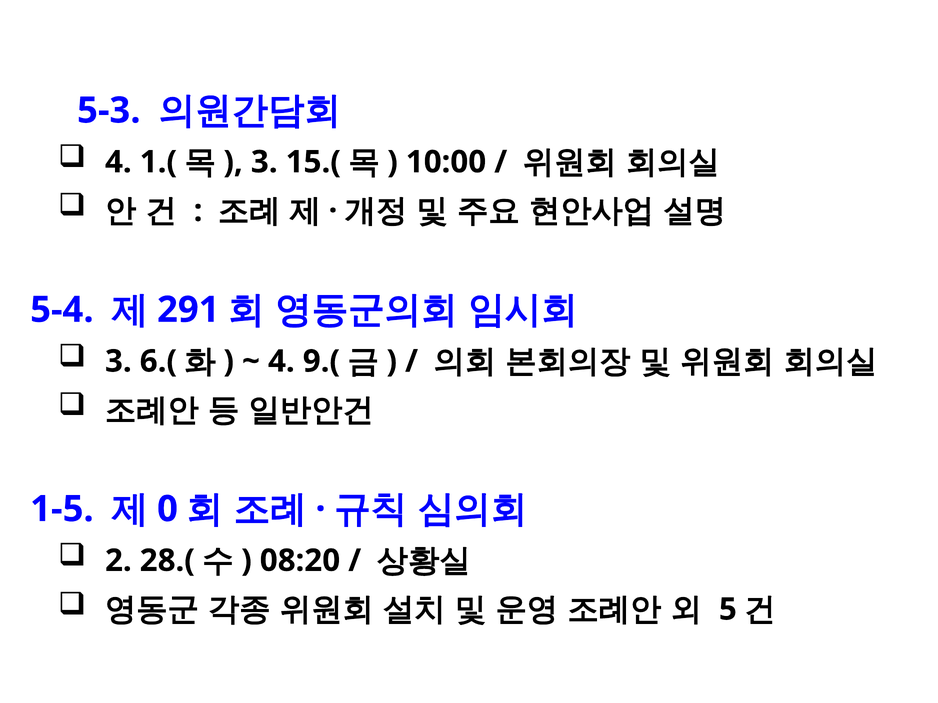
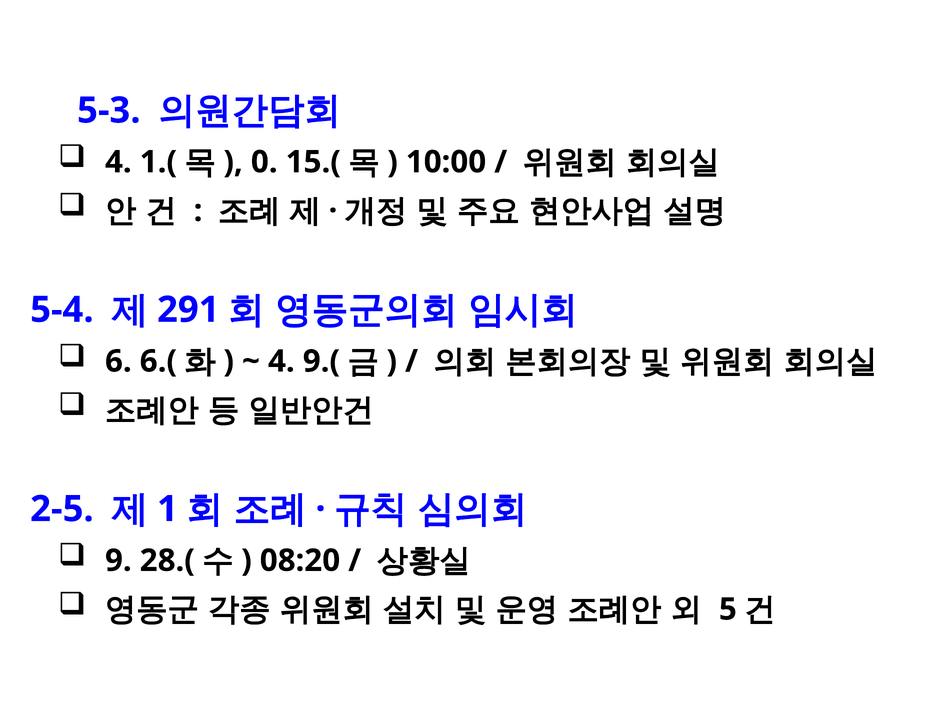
3: 3 -> 0 (264, 162)
3: 3 -> 6 (118, 362)
1-5: 1-5 -> 2-5 (62, 509)
0: 0 -> 1 (167, 509)
2: 2 -> 9 (118, 561)
